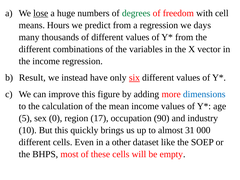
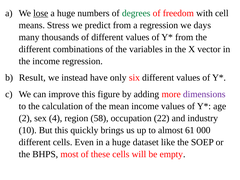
Hours: Hours -> Stress (58, 25)
six underline: present -> none (134, 78)
dimensions colour: blue -> purple (204, 94)
5: 5 -> 2 (25, 118)
0: 0 -> 4 (56, 118)
17: 17 -> 58 (99, 118)
90: 90 -> 22 (162, 118)
31: 31 -> 61 (190, 130)
in a other: other -> huge (121, 142)
